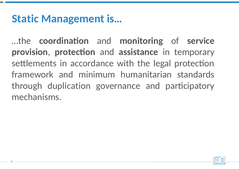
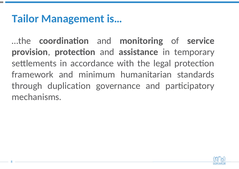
Static: Static -> Tailor (25, 19)
